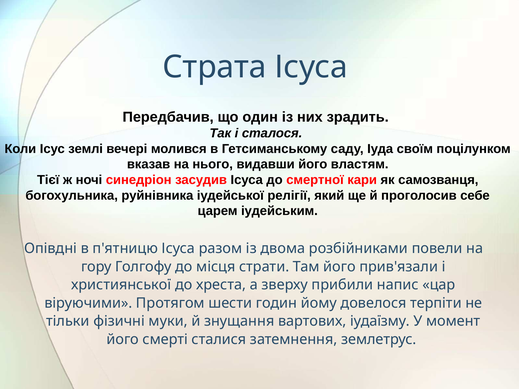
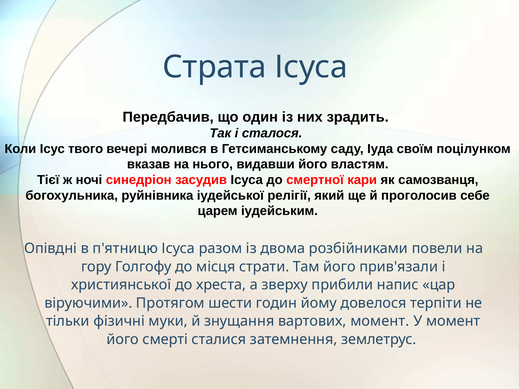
землі: землі -> твого (86, 149)
вартових іудаїзму: іудаїзму -> момент (380, 321)
